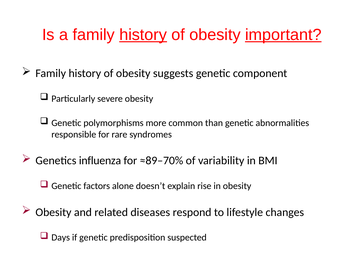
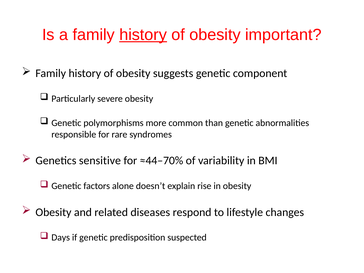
important underline: present -> none (283, 35)
influenza: influenza -> sensitive (100, 161)
≈89–70%: ≈89–70% -> ≈44–70% (161, 161)
